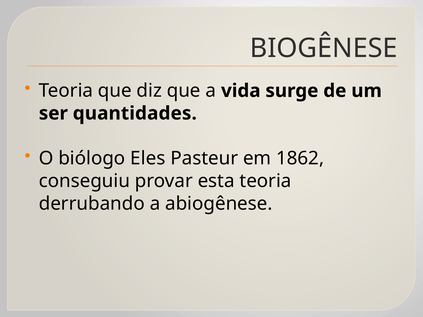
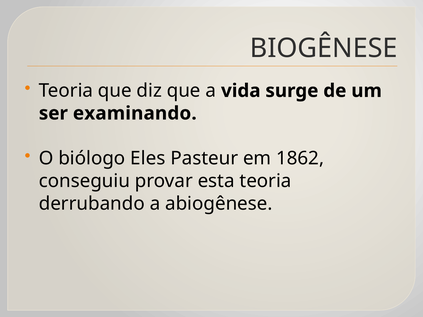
quantidades: quantidades -> examinando (135, 113)
